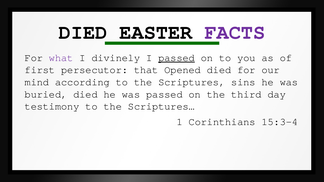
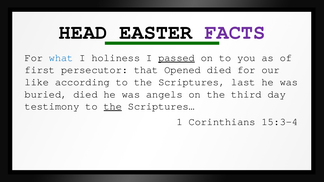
DIED: DIED -> HEAD (83, 32)
what colour: purple -> blue (61, 58)
divinely: divinely -> holiness (116, 58)
mind: mind -> like (37, 82)
sins: sins -> last (243, 82)
was passed: passed -> angels (164, 94)
the underline: none -> present (113, 106)
